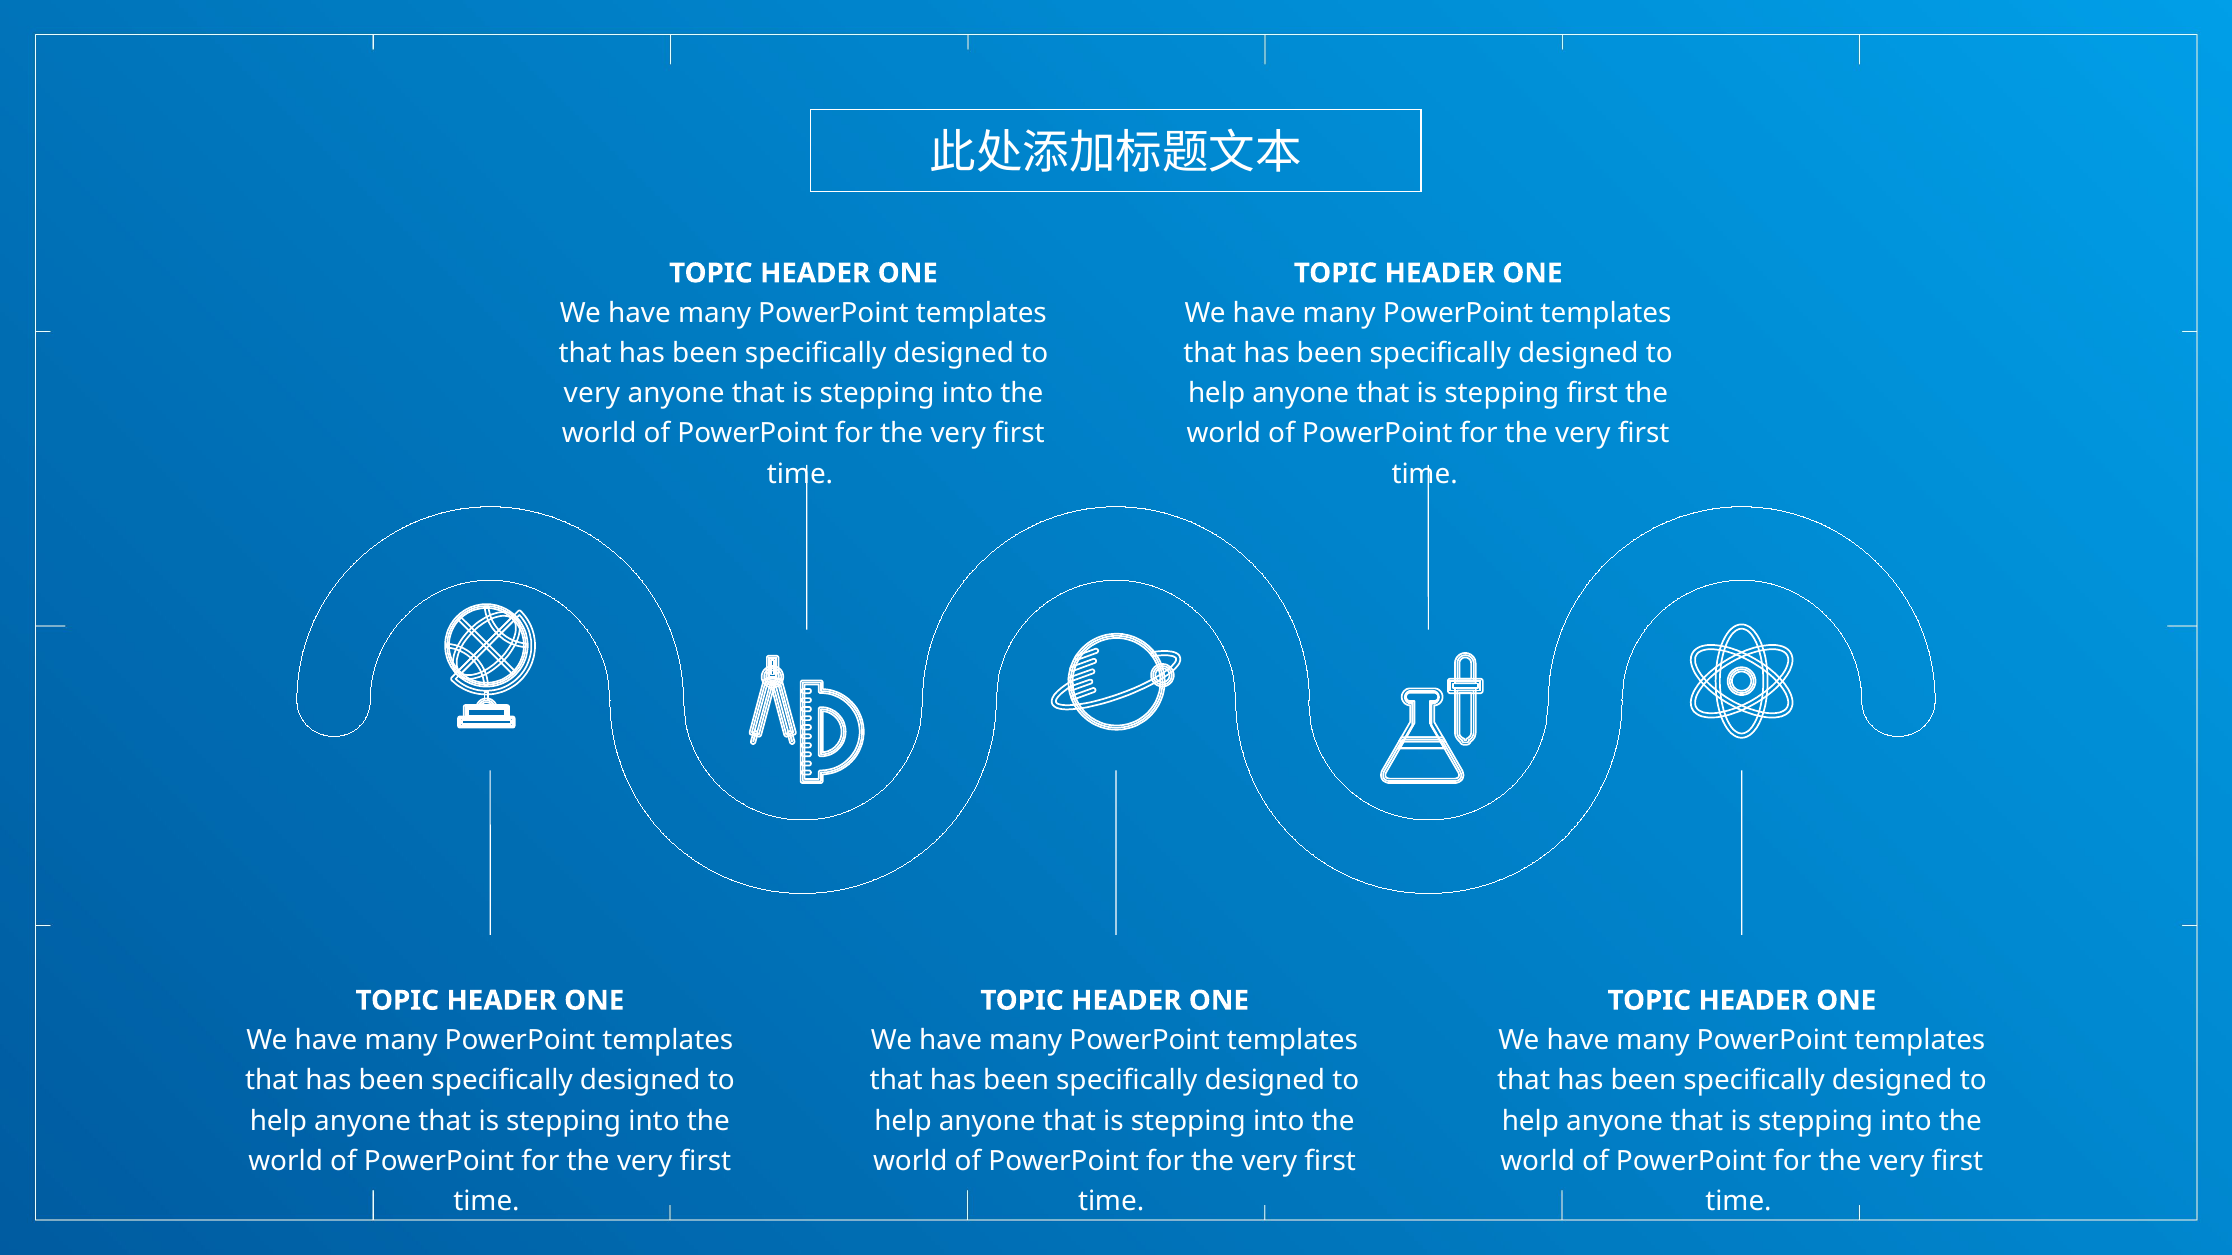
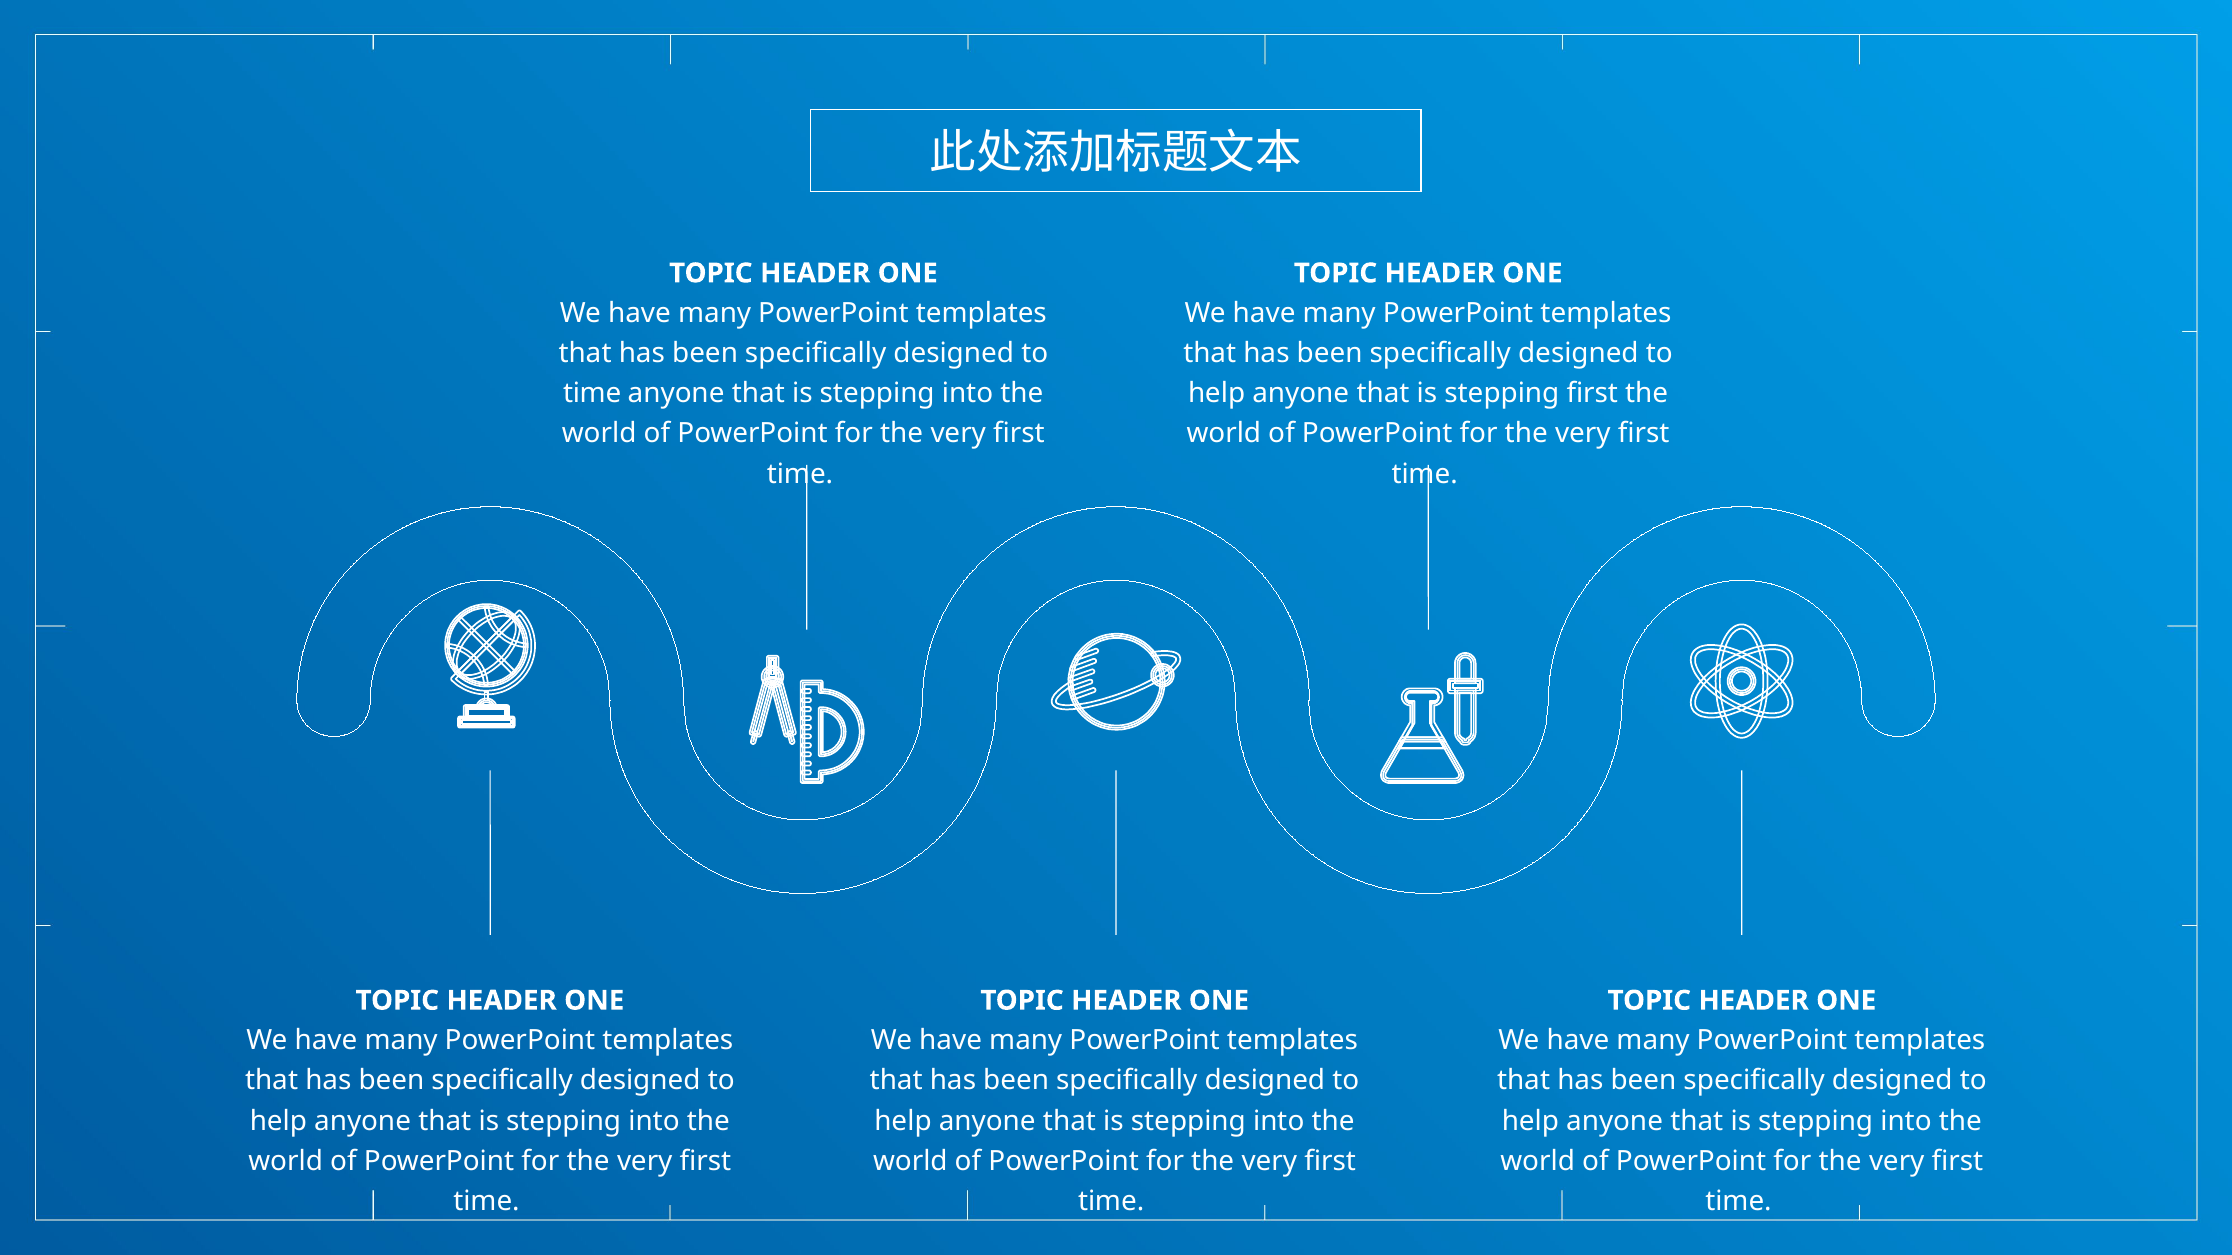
very: very -> time (592, 394)
